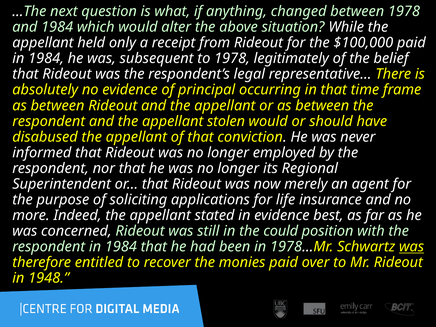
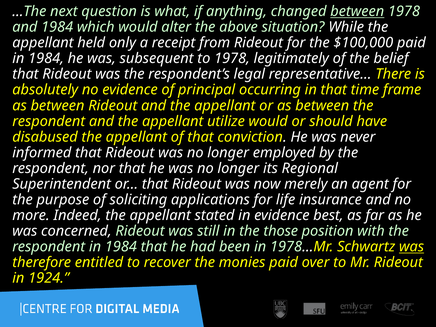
between underline: none -> present (357, 11)
stolen: stolen -> utilize (226, 121)
could: could -> those (281, 231)
1948: 1948 -> 1924 (49, 278)
